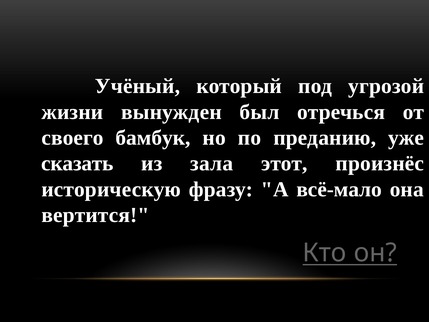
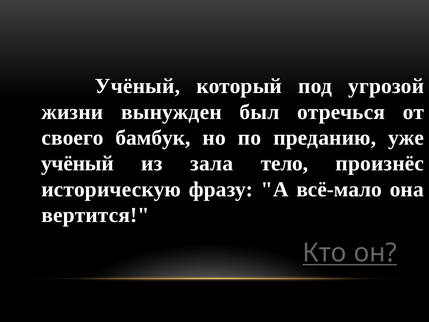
сказать: сказать -> учёный (77, 163)
этот: этот -> тело (284, 163)
